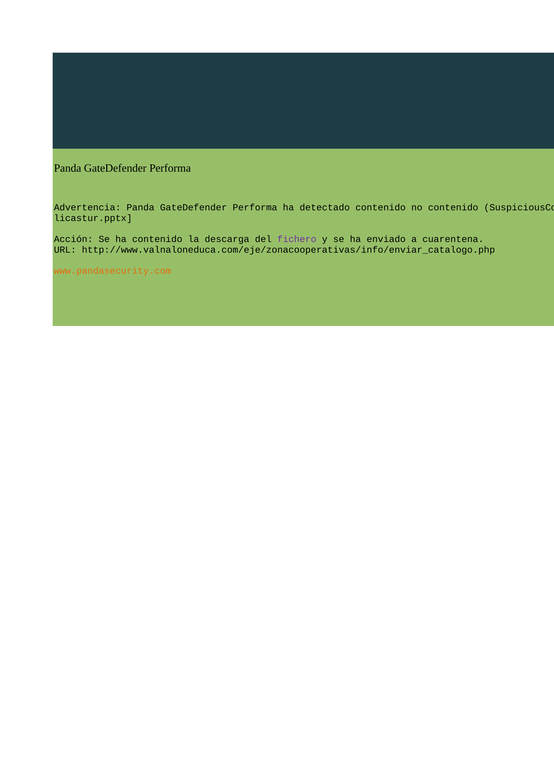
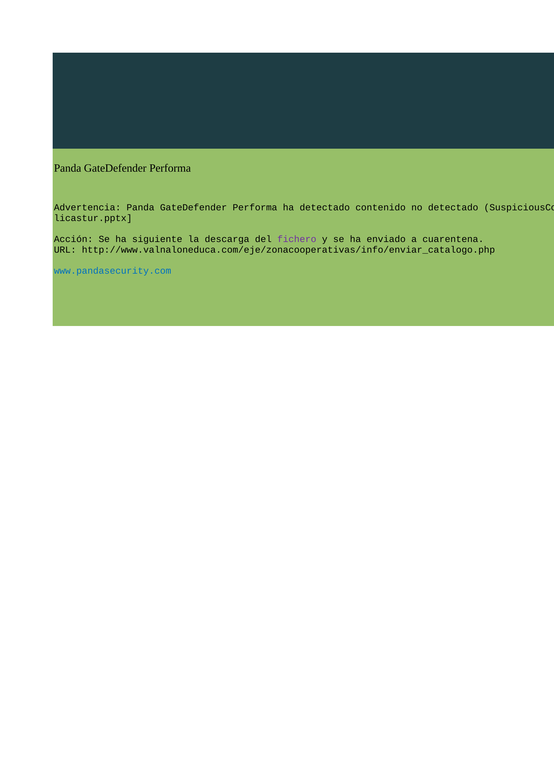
no contenido: contenido -> detectado (453, 208)
ha contenido: contenido -> siguiente (157, 239)
www.pandasecurity.com colour: orange -> blue (113, 271)
